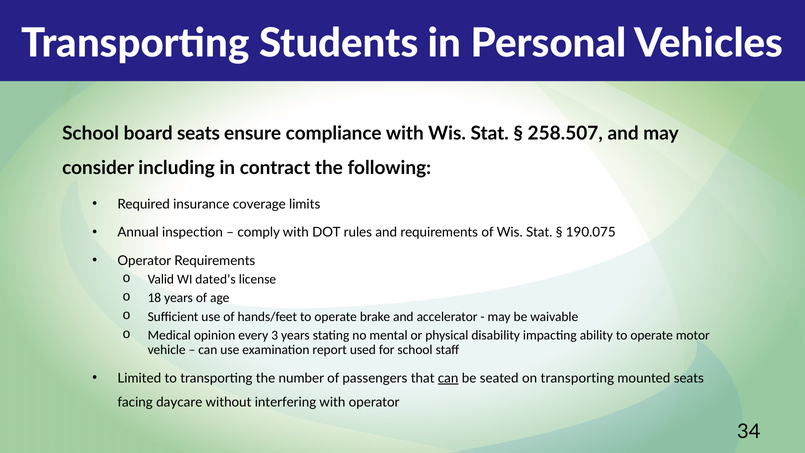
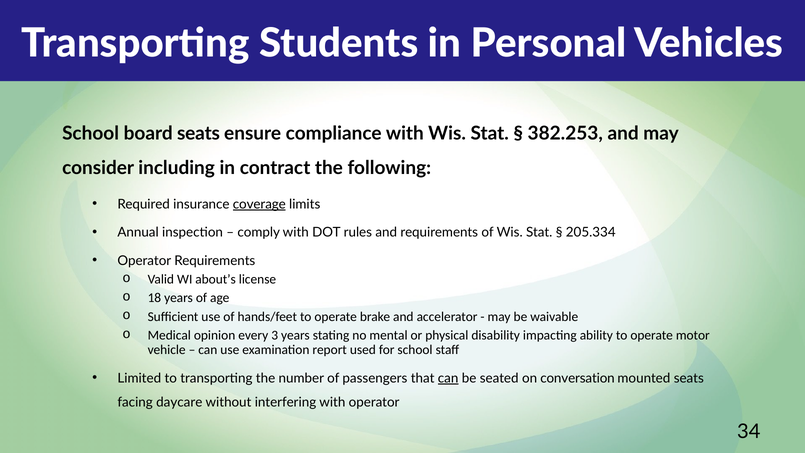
258.507: 258.507 -> 382.253 (565, 134)
coverage underline: none -> present (259, 204)
190.075: 190.075 -> 205.334 (591, 232)
dated’s: dated’s -> about’s (216, 279)
on transporting: transporting -> conversation (577, 378)
